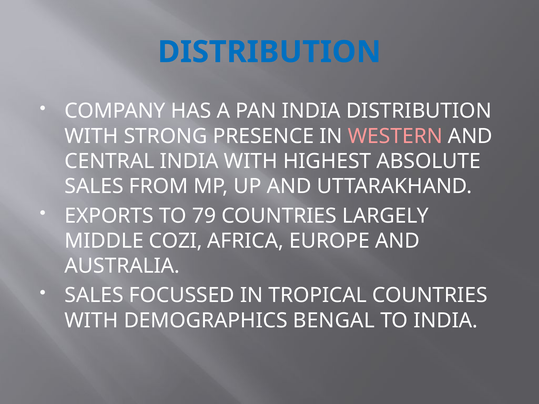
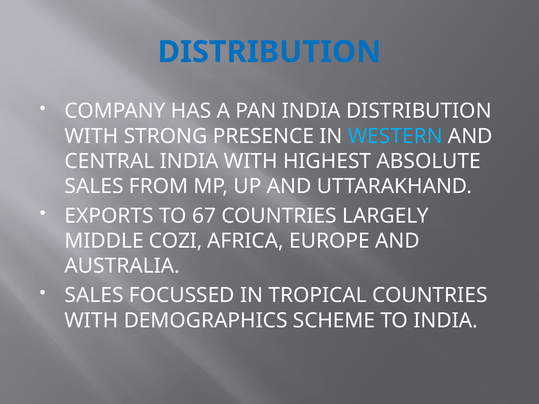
WESTERN colour: pink -> light blue (395, 136)
79: 79 -> 67 (204, 216)
BENGAL: BENGAL -> SCHEME (334, 321)
